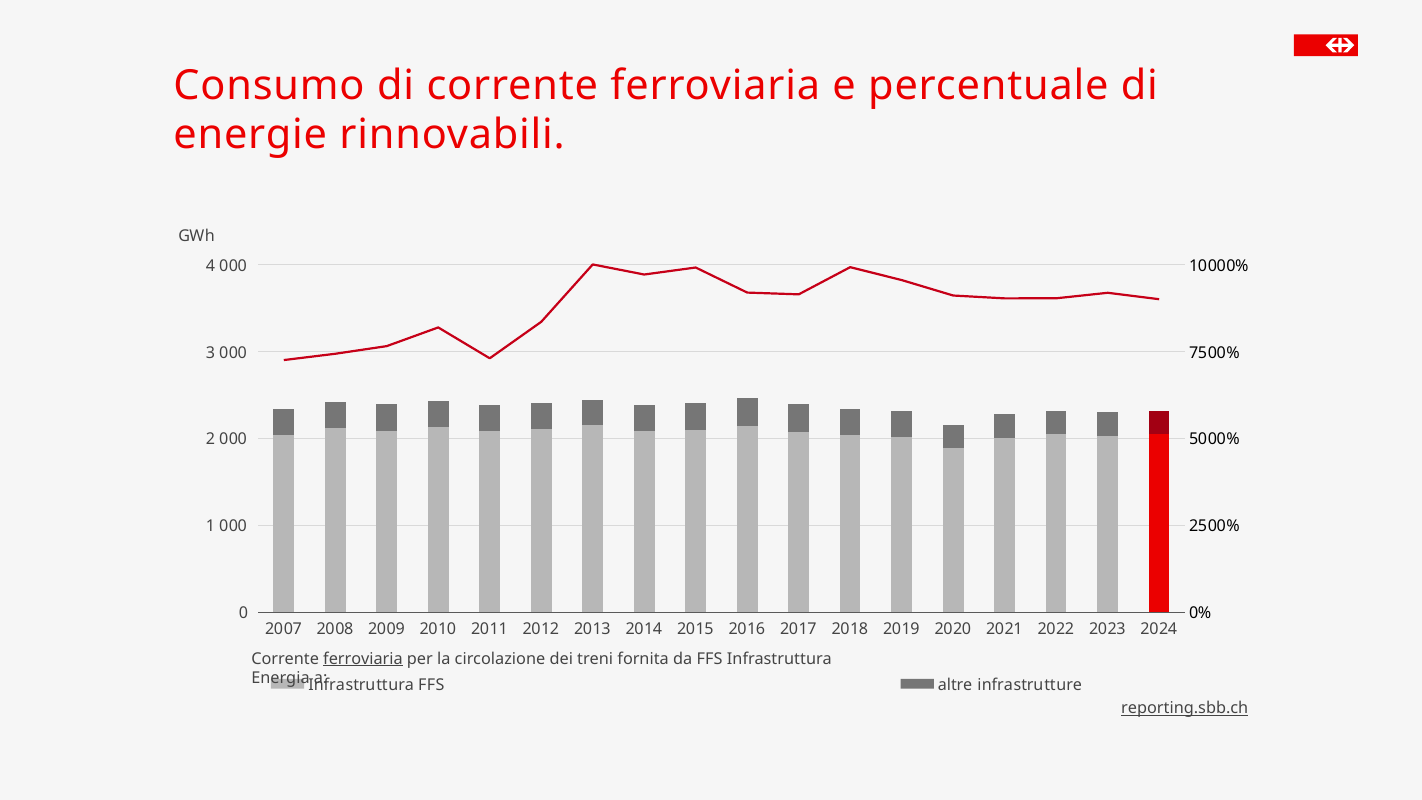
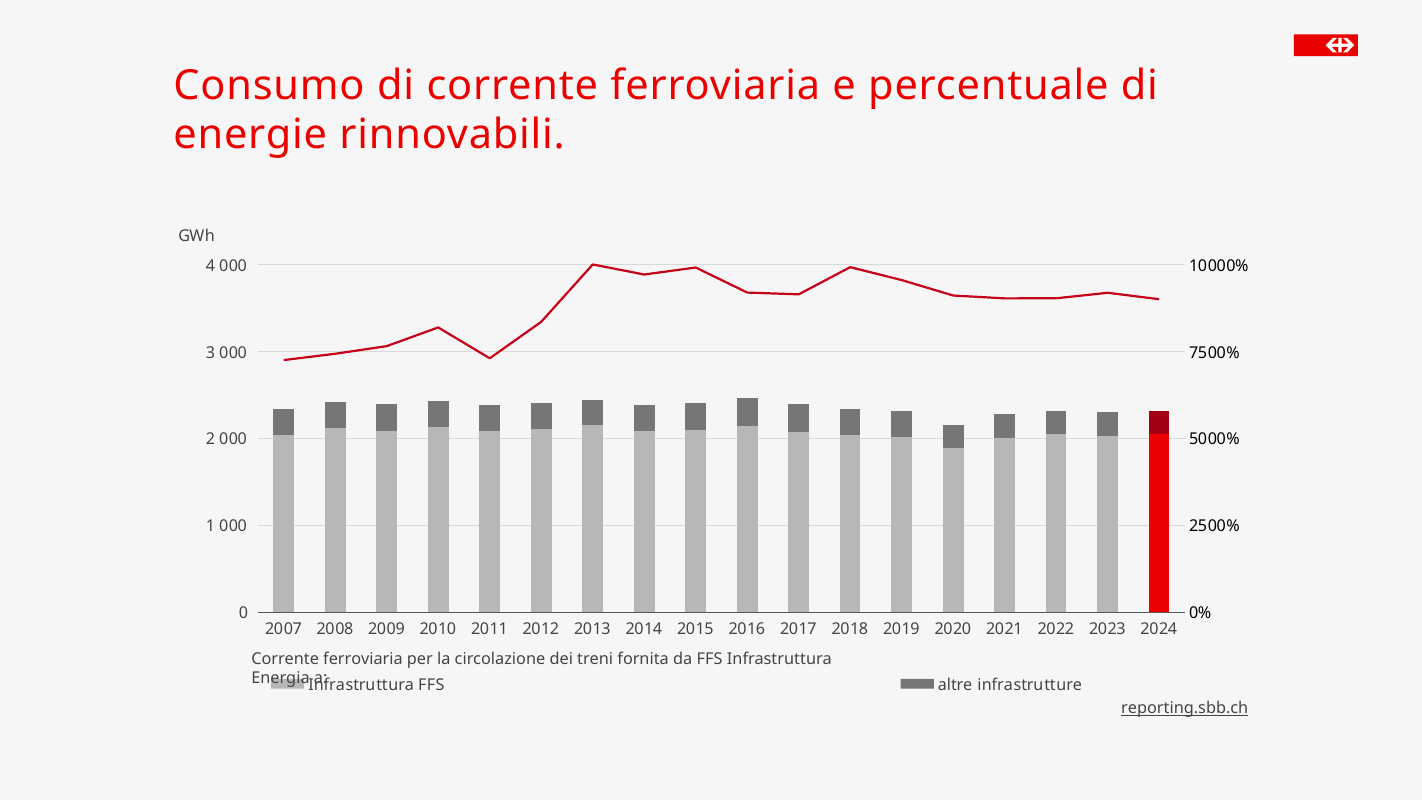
ferroviaria underline: present -> none (363, 659)
